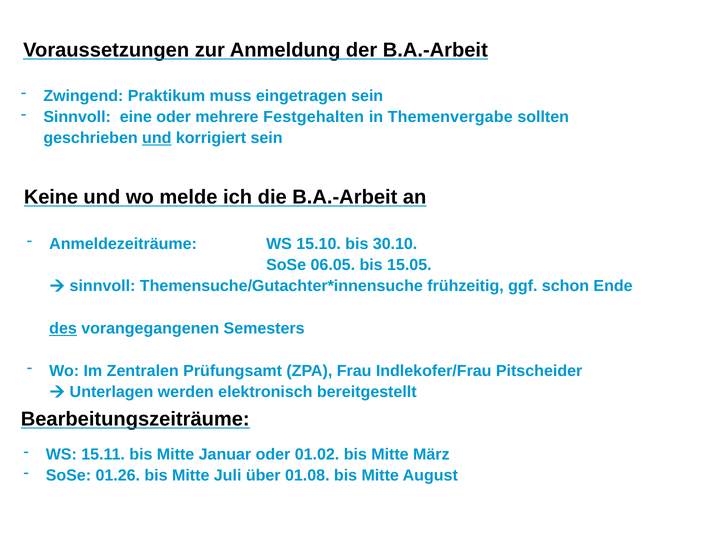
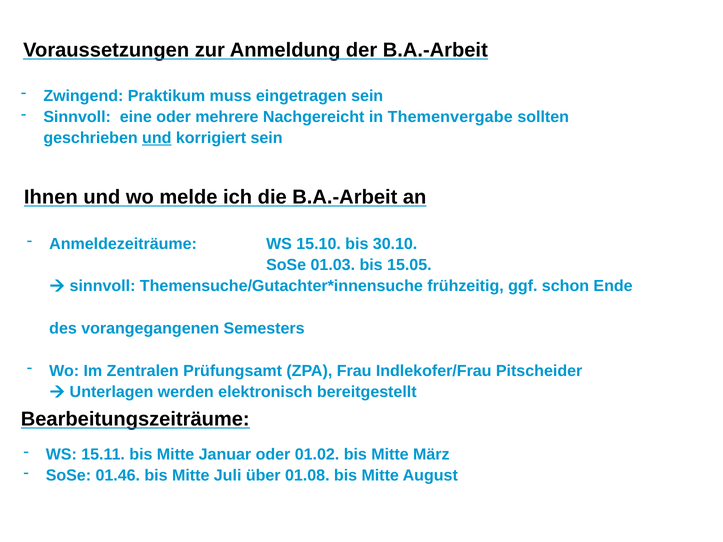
Festgehalten: Festgehalten -> Nachgereicht (314, 117)
Keine: Keine -> Ihnen (51, 197)
06.05: 06.05 -> 01.03 (333, 265)
des underline: present -> none (63, 329)
01.26: 01.26 -> 01.46 (118, 476)
